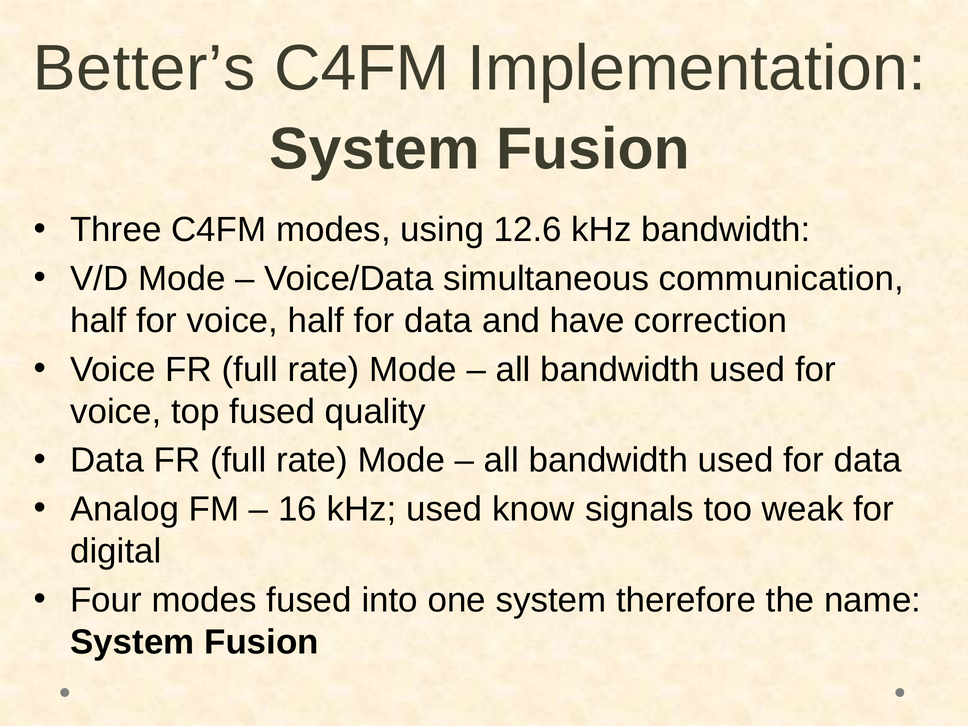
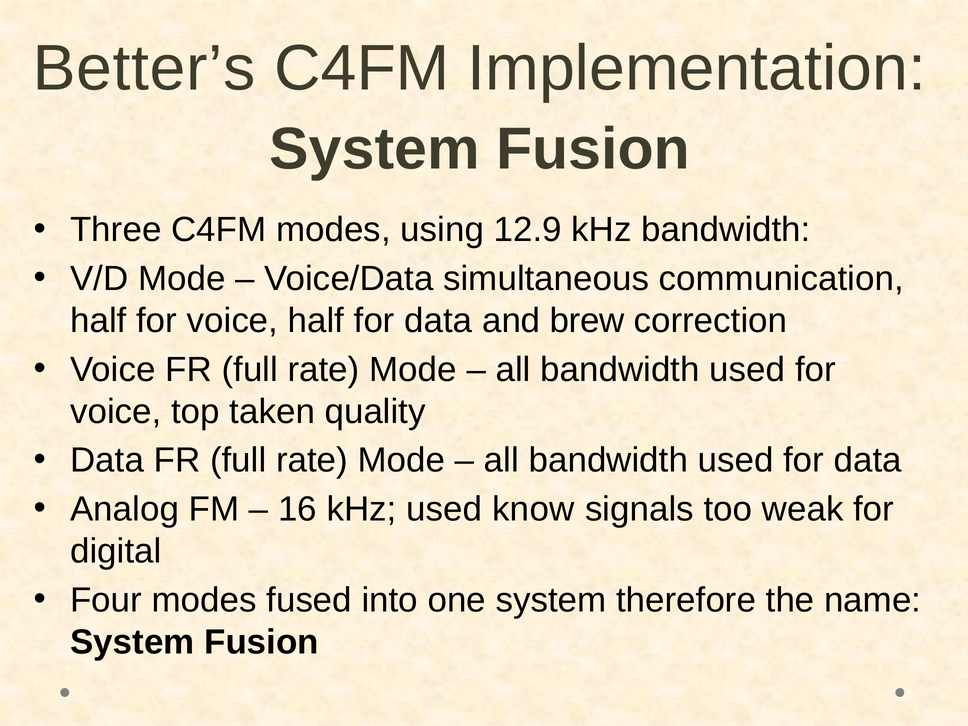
12.6: 12.6 -> 12.9 (528, 230)
have: have -> brew (587, 321)
top fused: fused -> taken (272, 412)
